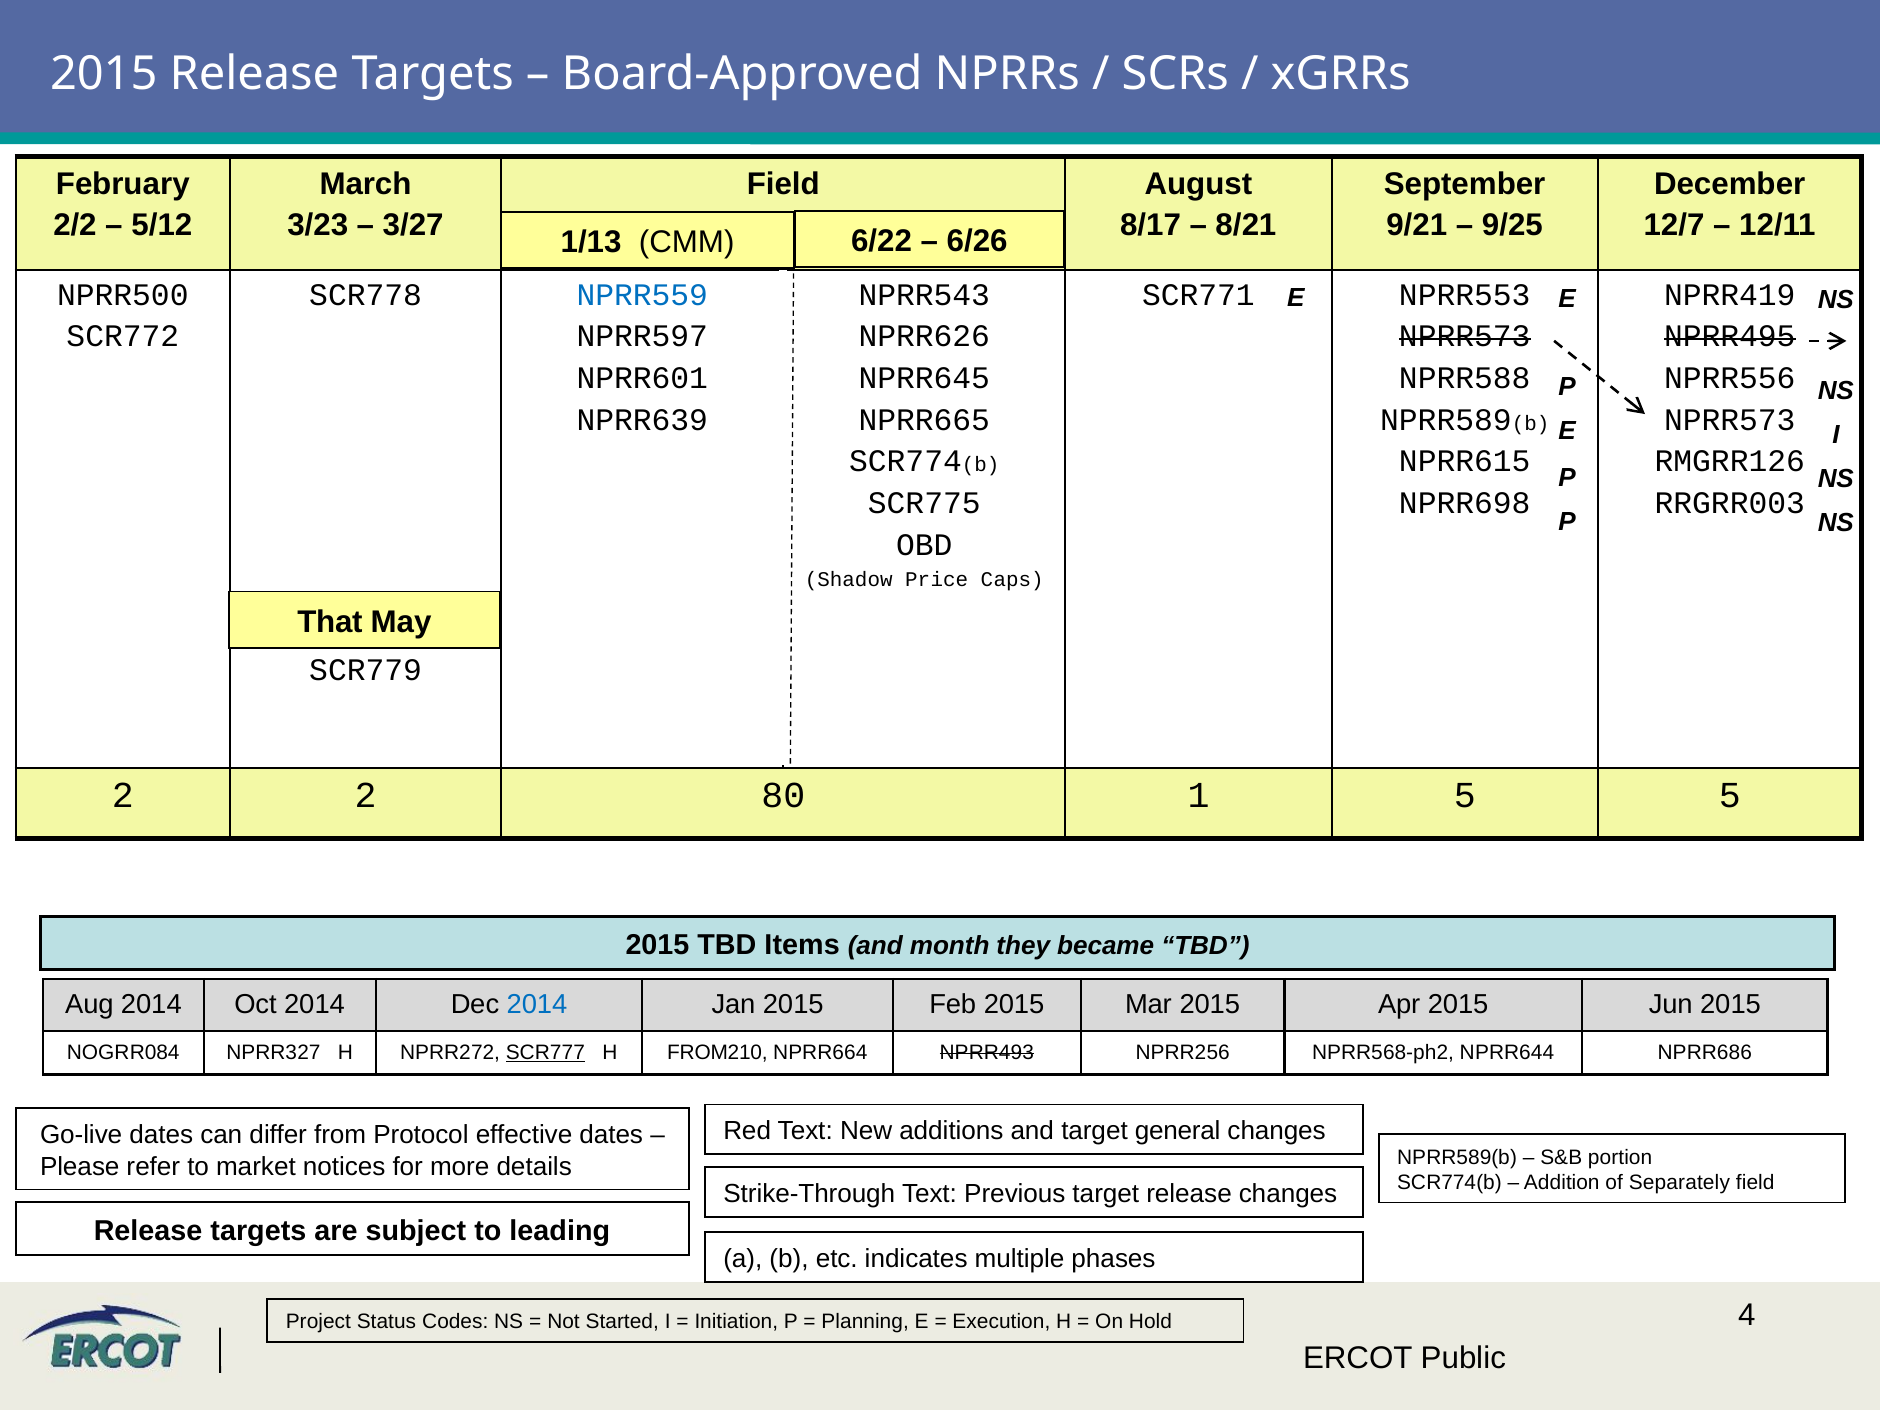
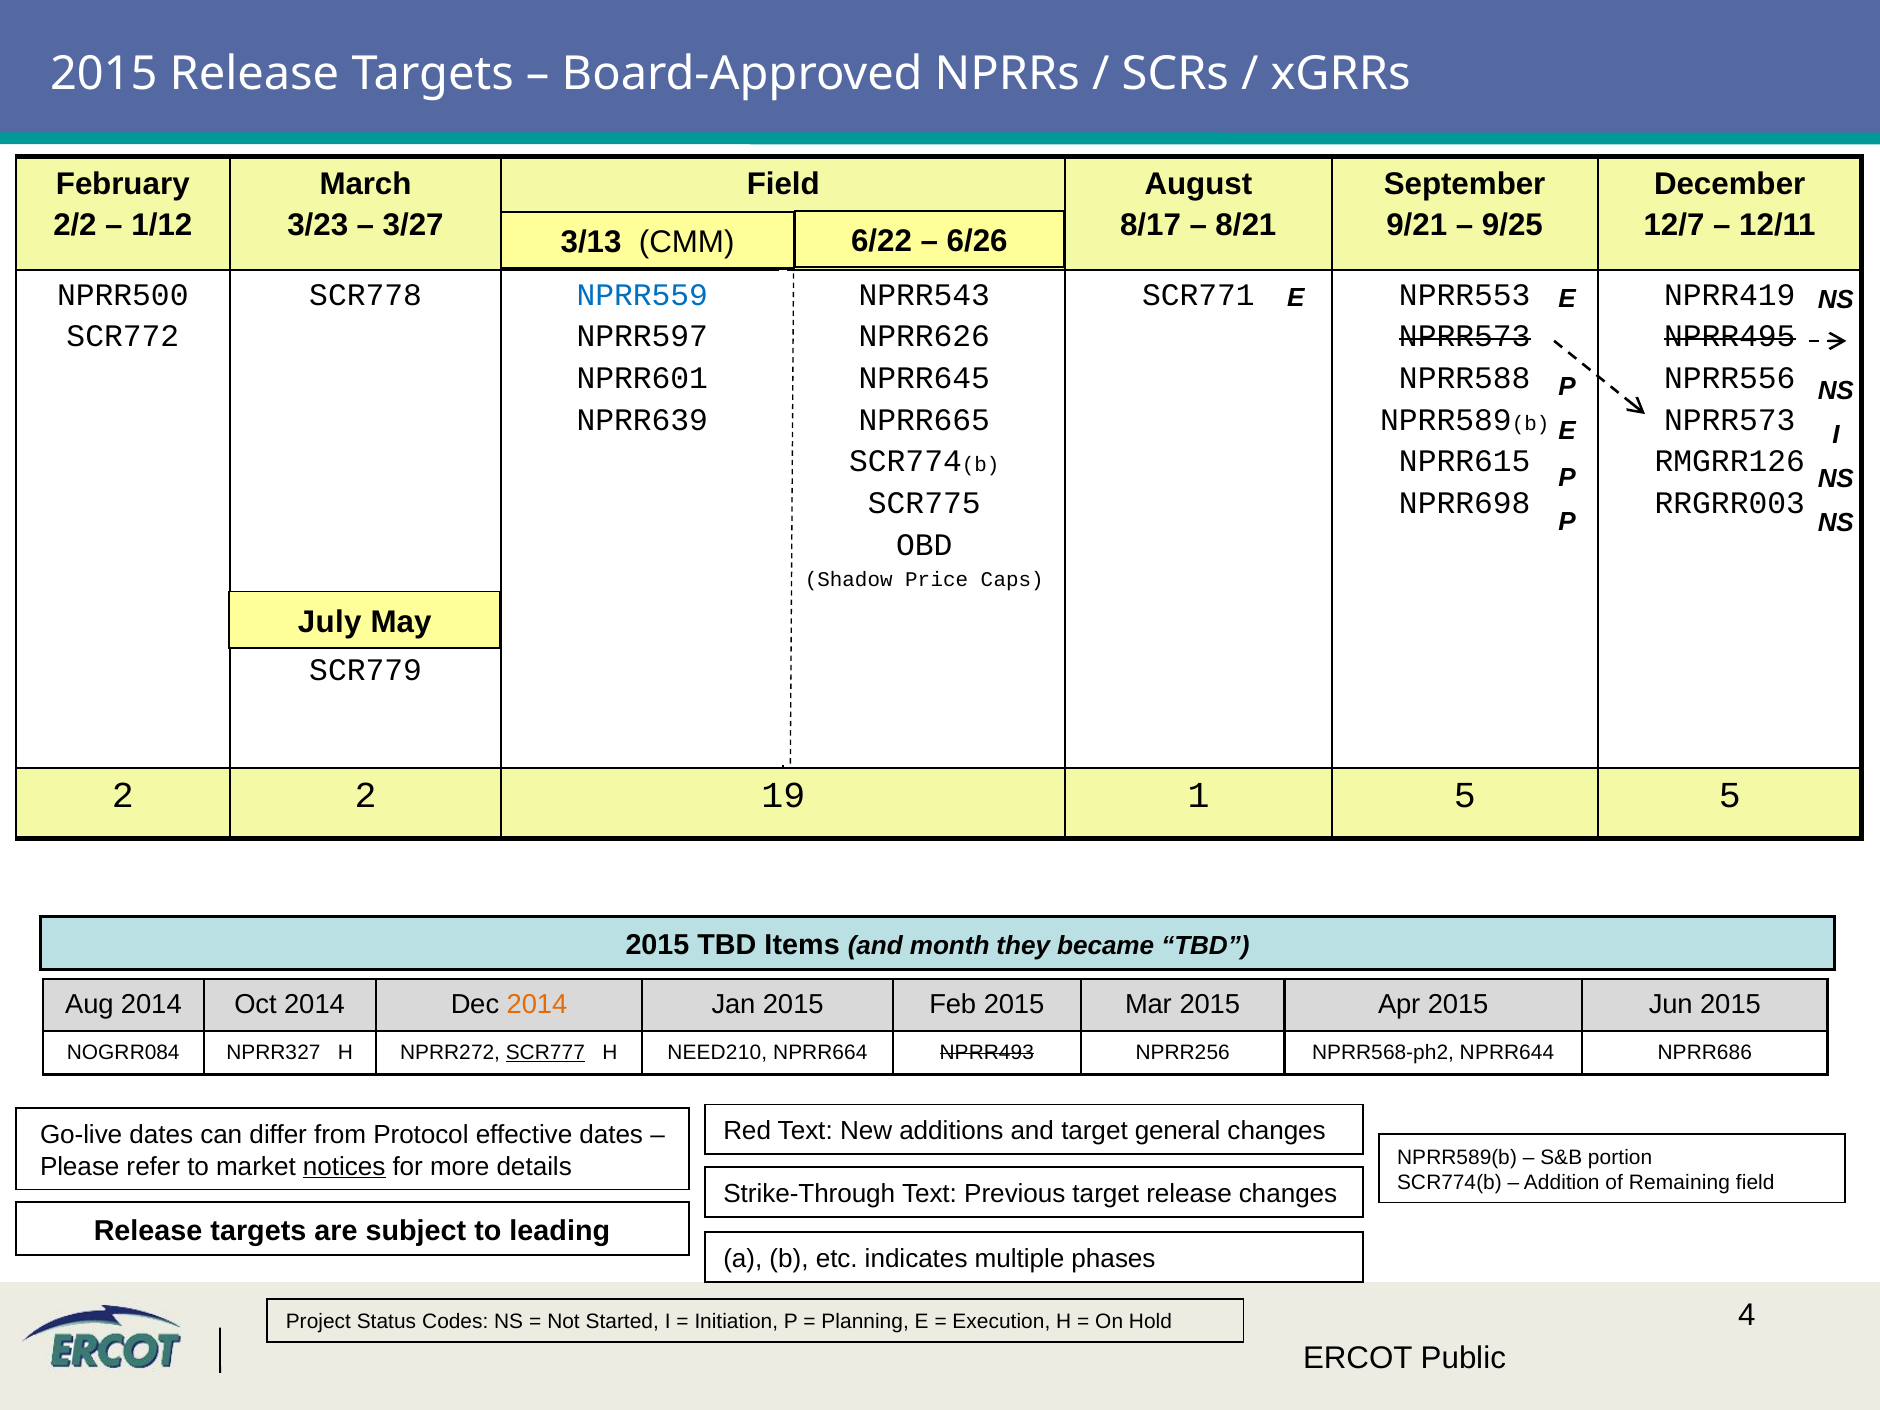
5/12: 5/12 -> 1/12 (162, 226)
1/13: 1/13 -> 3/13 (591, 242)
That: That -> July (330, 622)
80: 80 -> 19 (783, 795)
2014 colour: blue -> orange (537, 1004)
FROM210: FROM210 -> NEED210 (717, 1052)
notices underline: none -> present (344, 1166)
Separately: Separately -> Remaining (1679, 1182)
